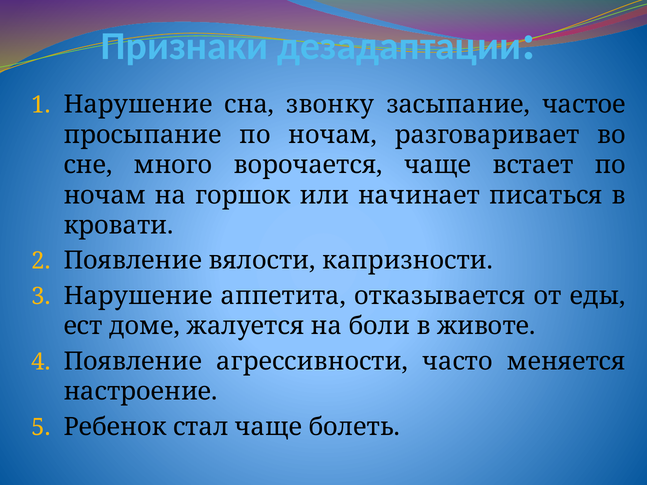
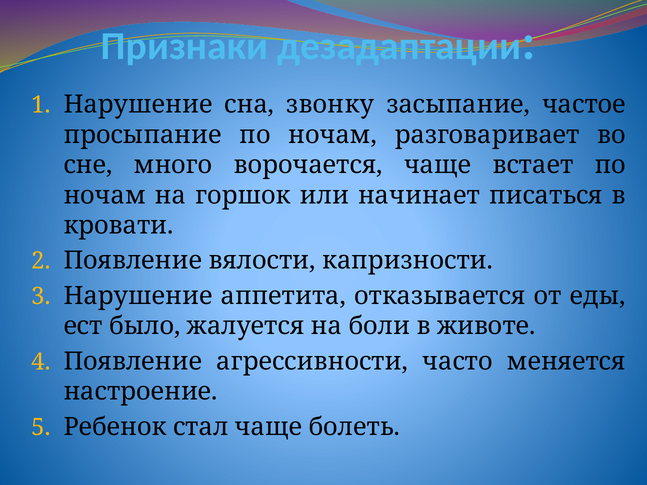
доме: доме -> было (145, 326)
